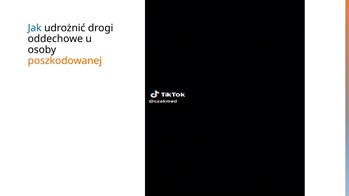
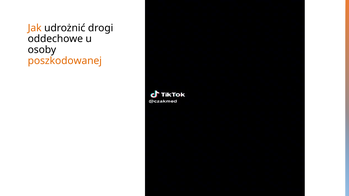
Jak colour: blue -> orange (35, 28)
